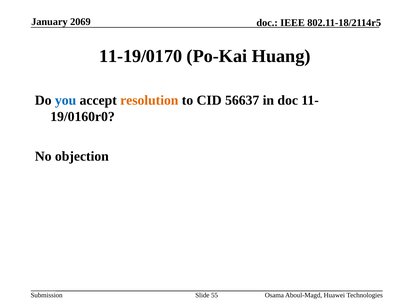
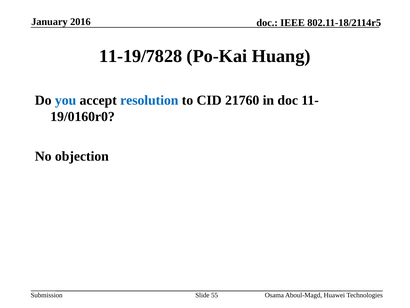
2069: 2069 -> 2016 (80, 22)
11-19/0170: 11-19/0170 -> 11-19/7828 (141, 56)
resolution colour: orange -> blue (149, 100)
56637: 56637 -> 21760 (242, 100)
